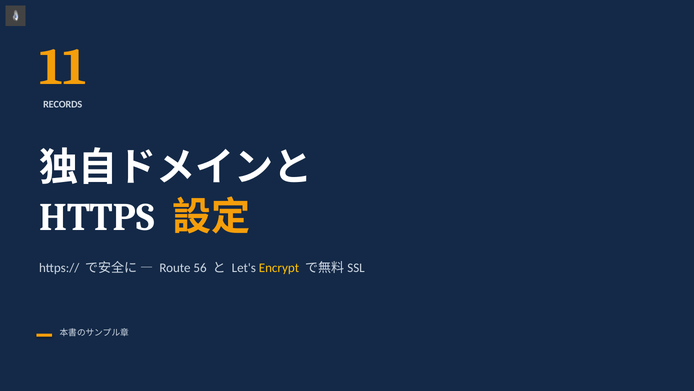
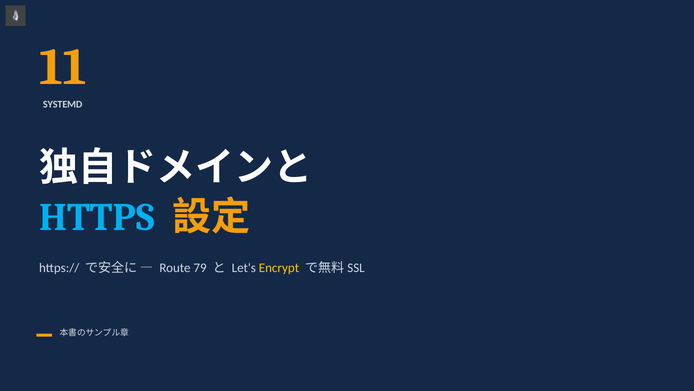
RECORDS: RECORDS -> SYSTEMD (63, 104)
HTTPS colour: white -> light blue (97, 217)
56: 56 -> 79 (200, 267)
